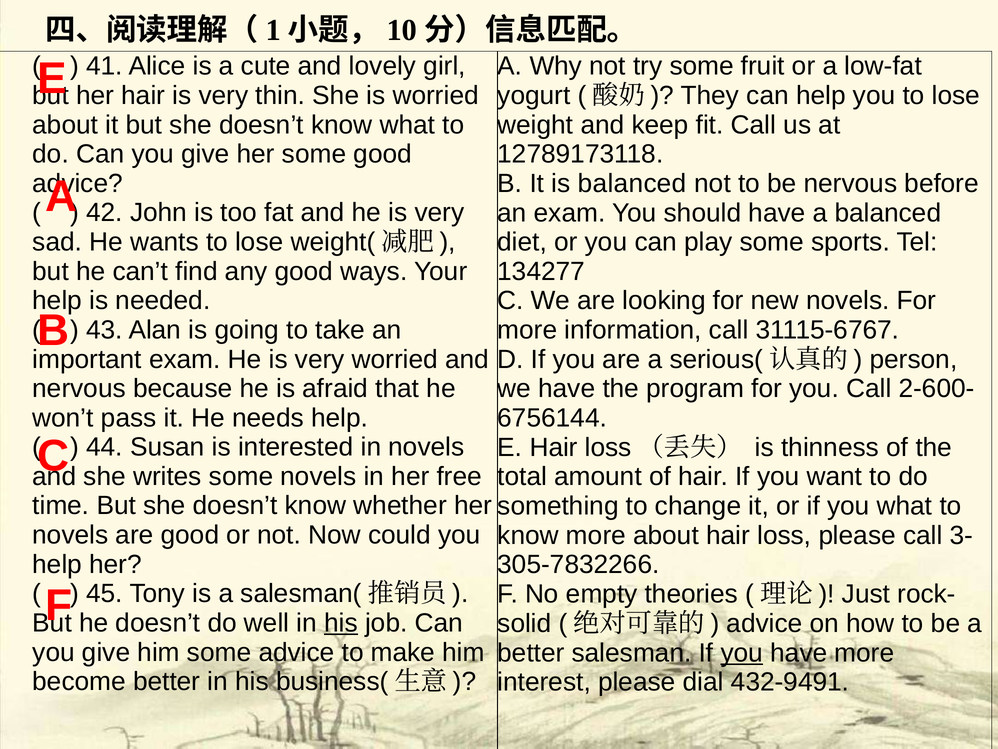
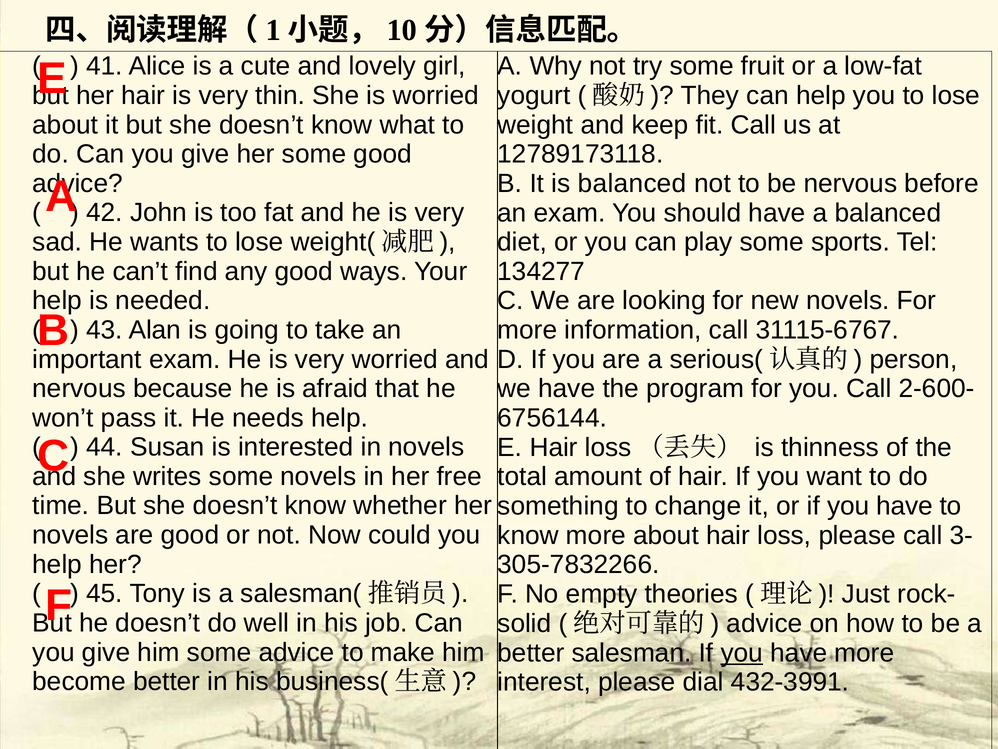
or if you what: what -> have (905, 506)
his underline: present -> none (341, 623)
432-9491: 432-9491 -> 432-3991 (790, 682)
